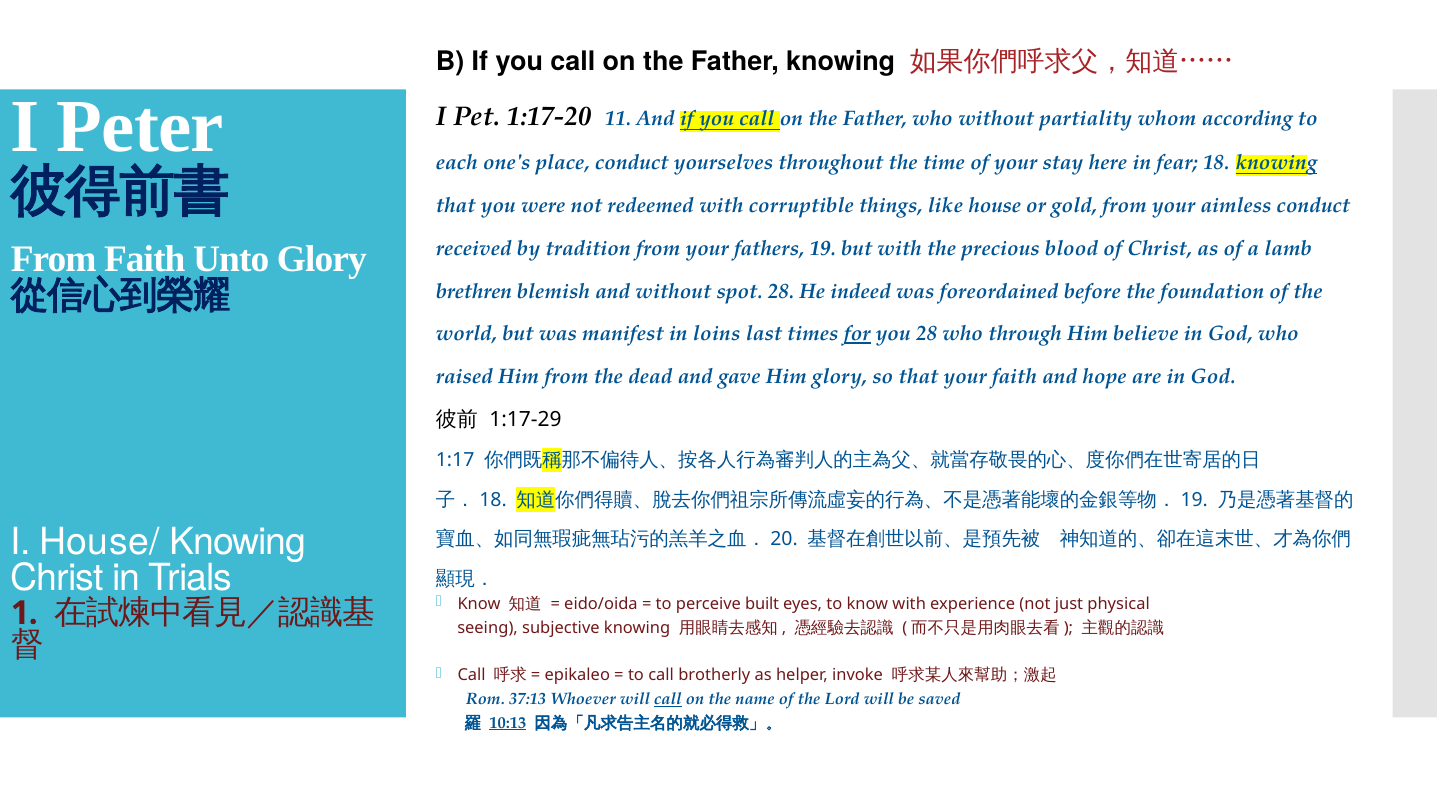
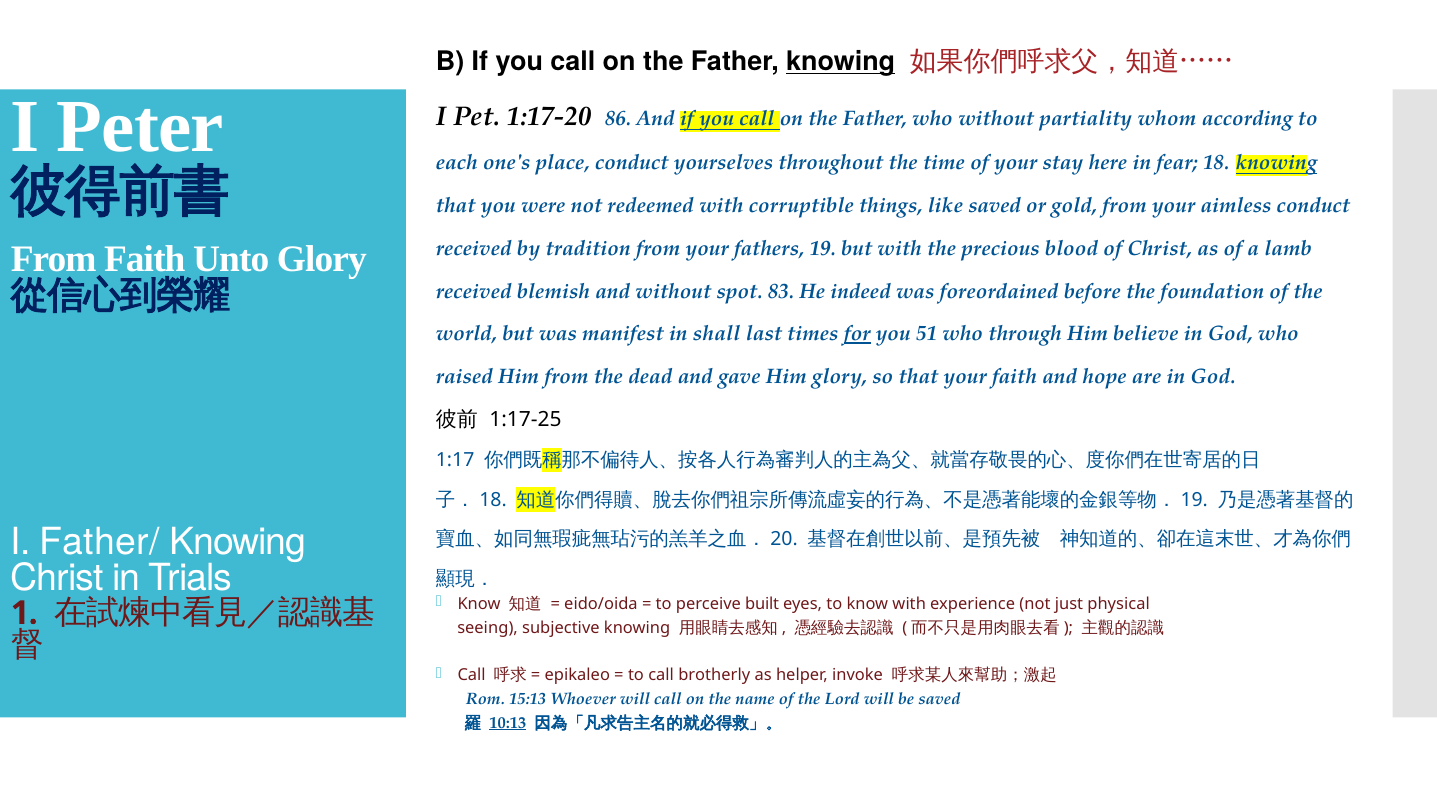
knowing underline: none -> present (841, 62)
11: 11 -> 86 (618, 119)
like house: house -> saved (995, 206)
brethren: brethren -> received (474, 291)
spot 28: 28 -> 83 (781, 291)
loins: loins -> shall (717, 334)
you 28: 28 -> 51 (927, 334)
1:17-29: 1:17-29 -> 1:17-25 (525, 420)
House/: House/ -> Father/ (100, 542)
37:13: 37:13 -> 15:13 (528, 699)
call underline: present -> none (668, 699)
